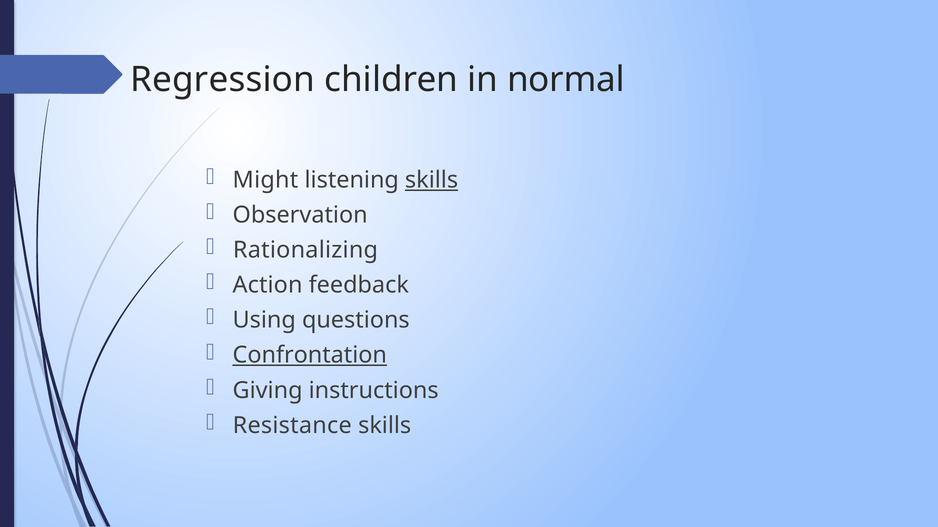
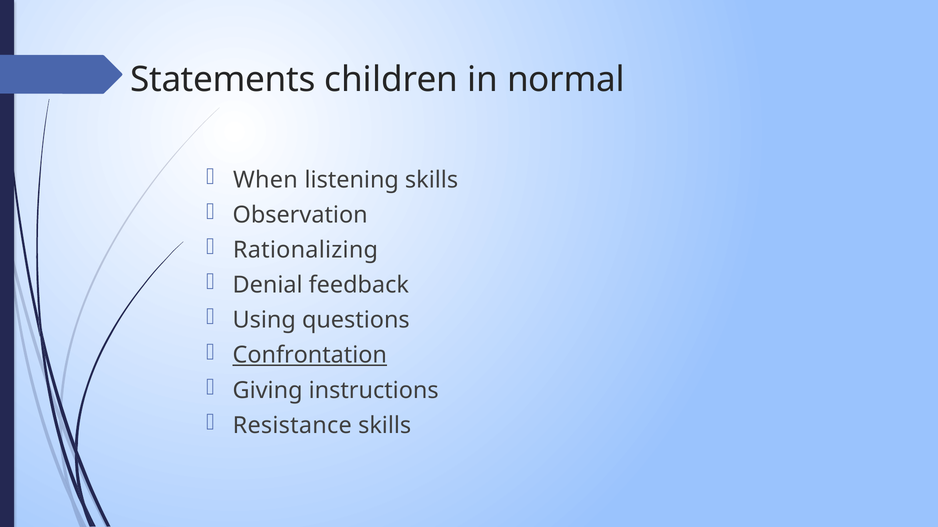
Regression: Regression -> Statements (223, 80)
Might: Might -> When (265, 180)
skills underline: present -> none (432, 180)
Action: Action -> Denial (268, 285)
